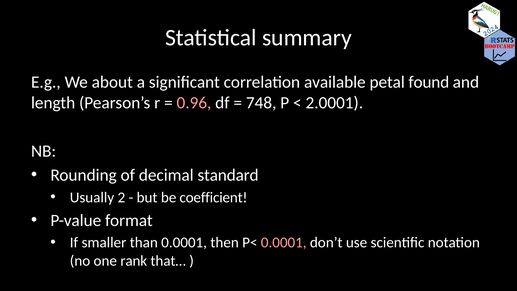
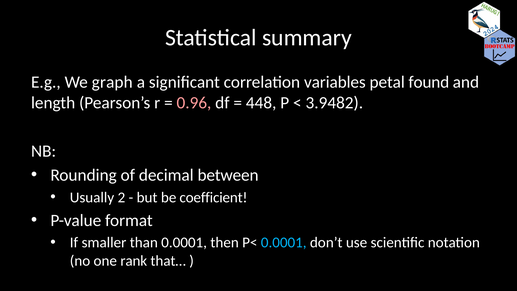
about: about -> graph (112, 82)
available: available -> variables (335, 82)
748: 748 -> 448 (261, 103)
2.0001: 2.0001 -> 3.9482 (334, 103)
standard: standard -> between (228, 175)
0.0001 colour: pink -> light blue (284, 243)
